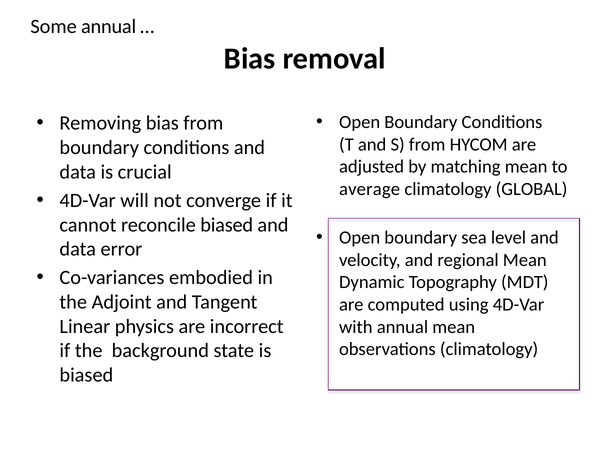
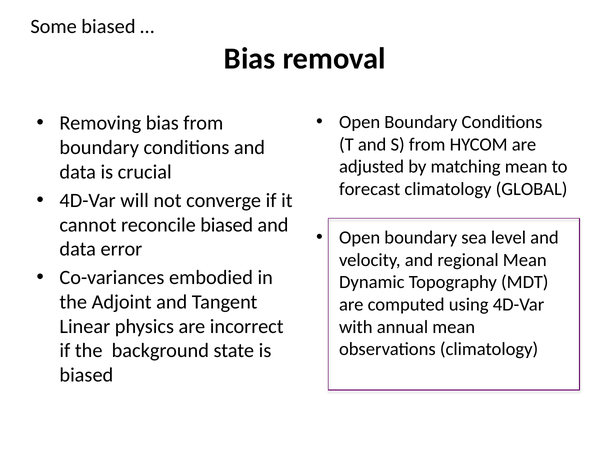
Some annual: annual -> biased (108, 27)
average: average -> forecast (370, 189)
